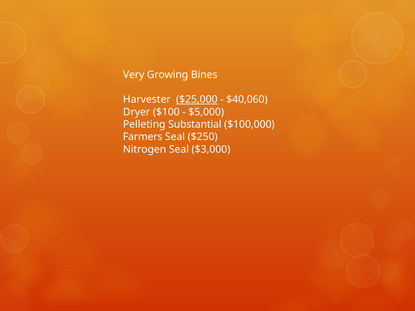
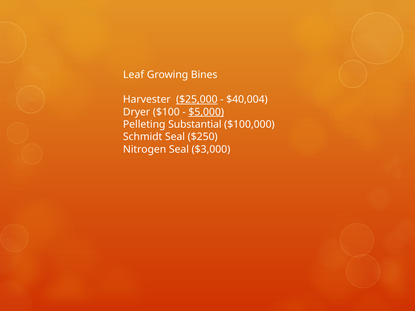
Very: Very -> Leaf (134, 75)
$40,060: $40,060 -> $40,004 (247, 100)
$5,000 underline: none -> present (206, 112)
Farmers: Farmers -> Schmidt (143, 137)
